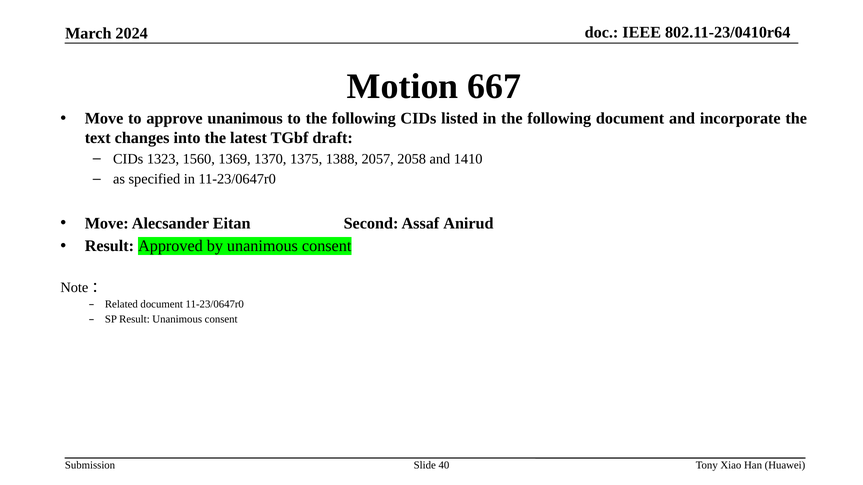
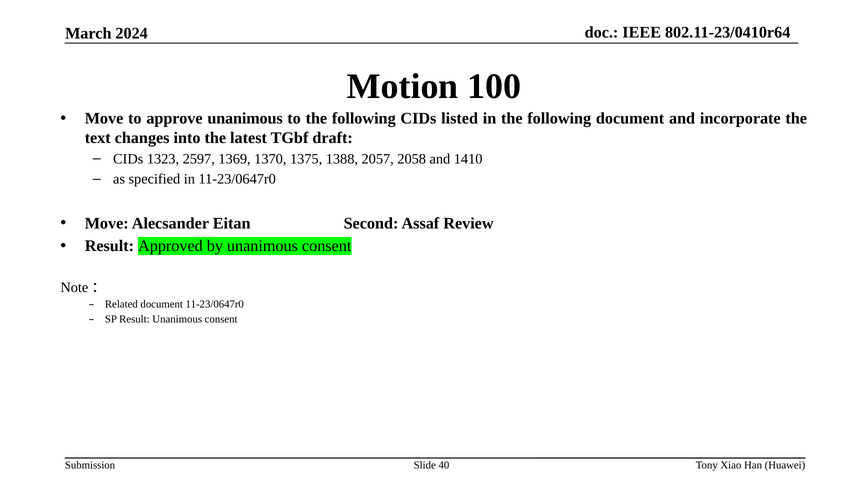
667: 667 -> 100 (494, 87)
1560: 1560 -> 2597 (199, 159)
Anirud: Anirud -> Review (468, 224)
